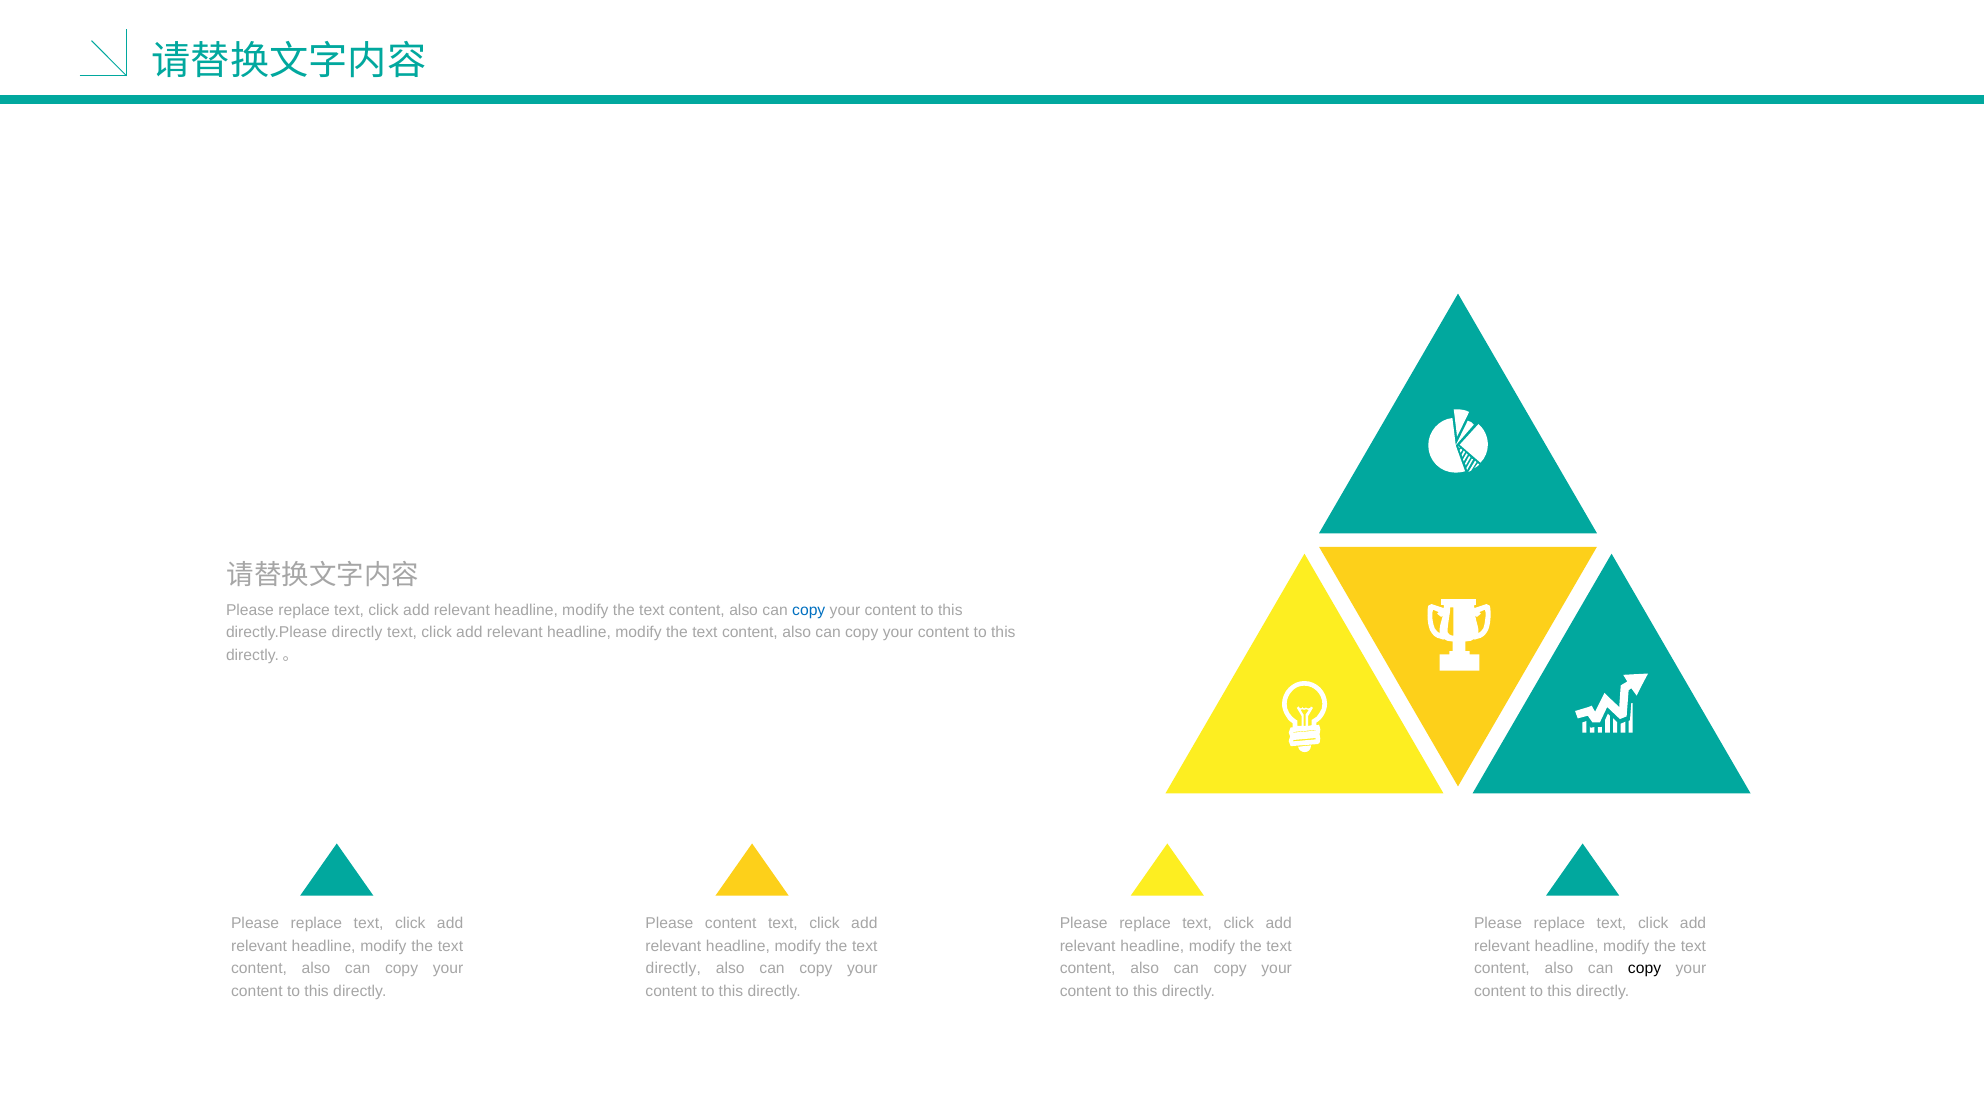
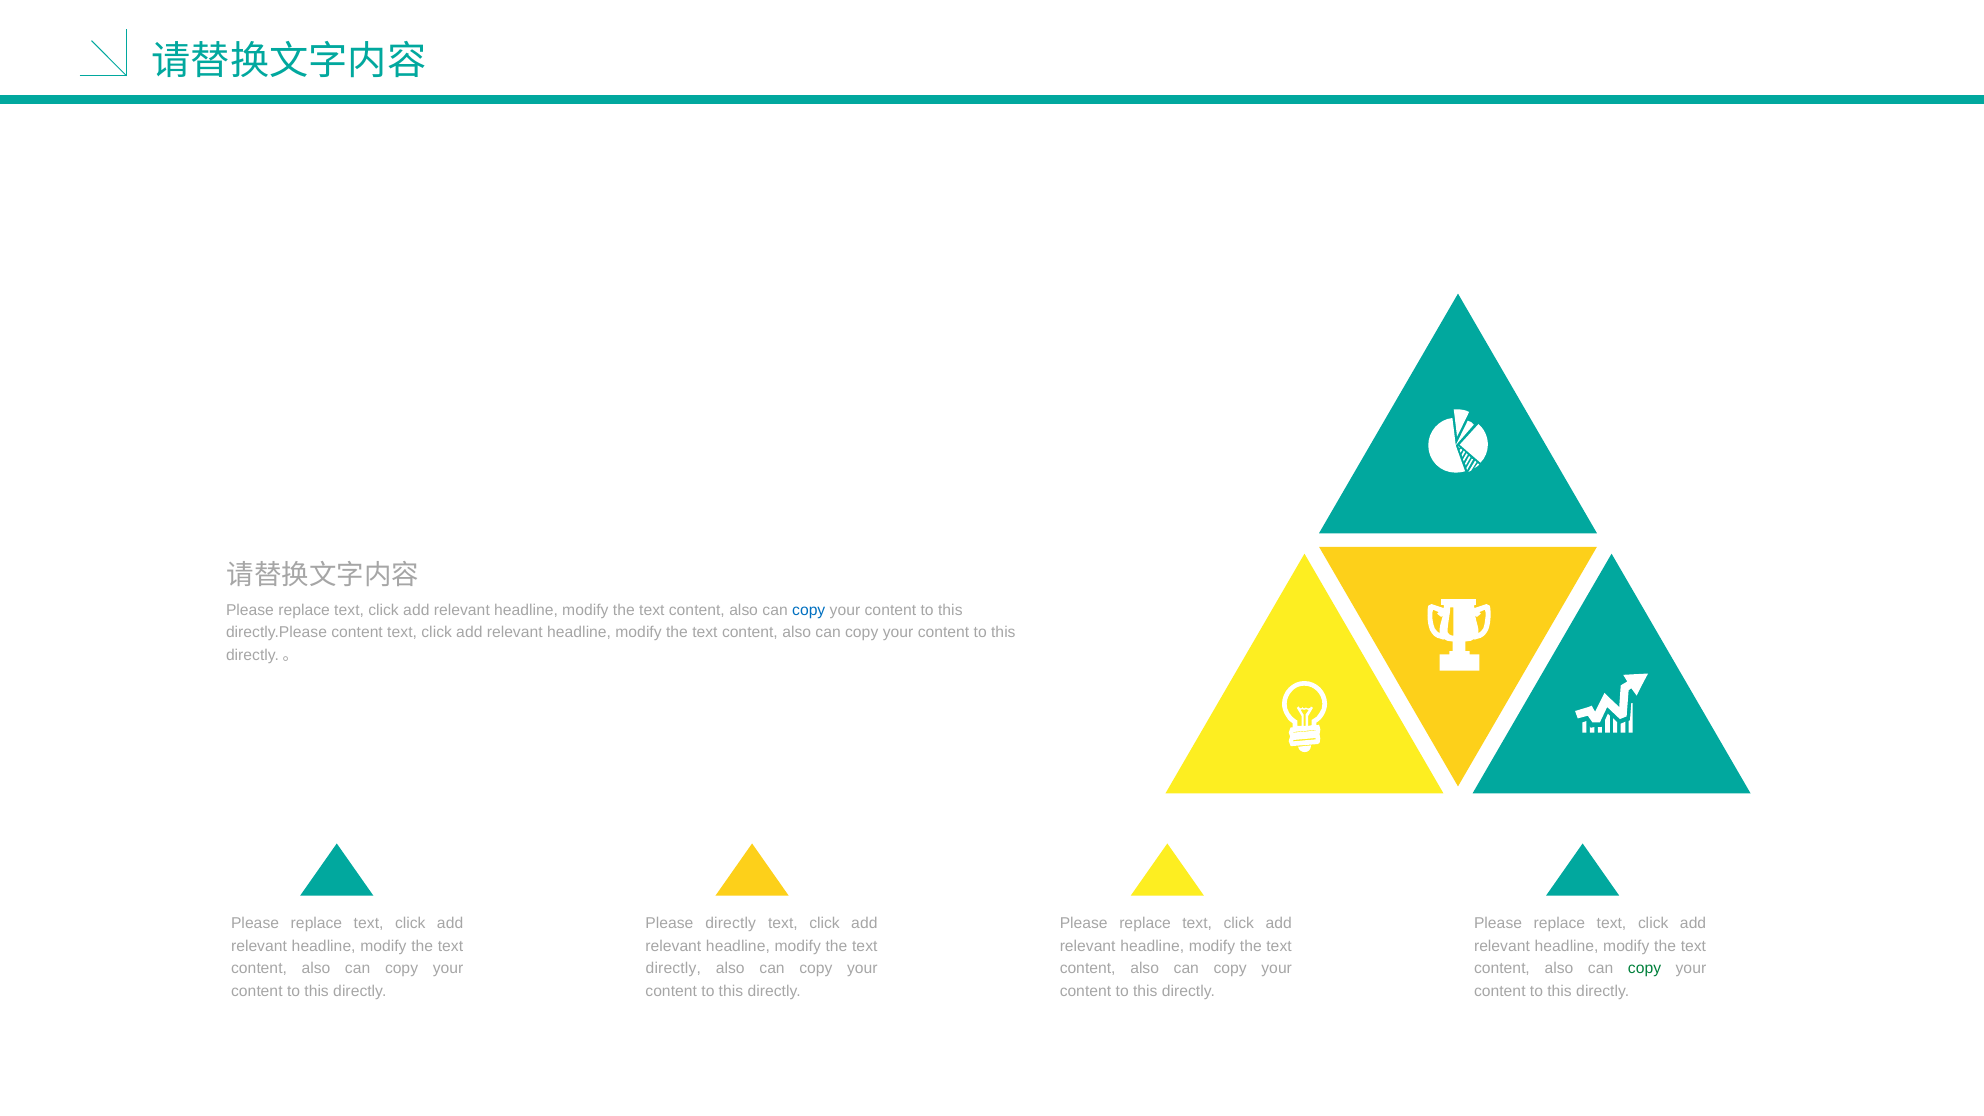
directly.Please directly: directly -> content (357, 633)
Please content: content -> directly (731, 924)
copy colour: black -> green (1645, 969)
